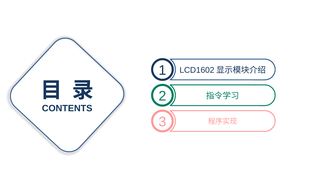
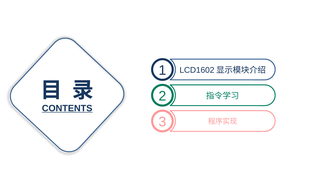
CONTENTS underline: none -> present (67, 108)
